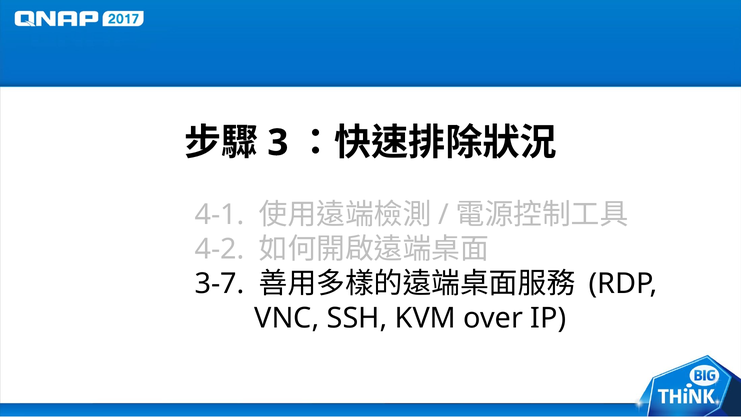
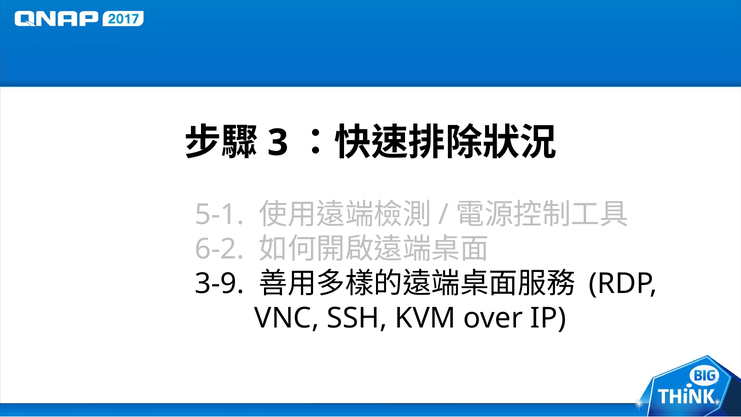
4-1: 4-1 -> 5-1 (220, 215)
4-2: 4-2 -> 6-2 (220, 249)
3-7: 3-7 -> 3-9 (220, 284)
